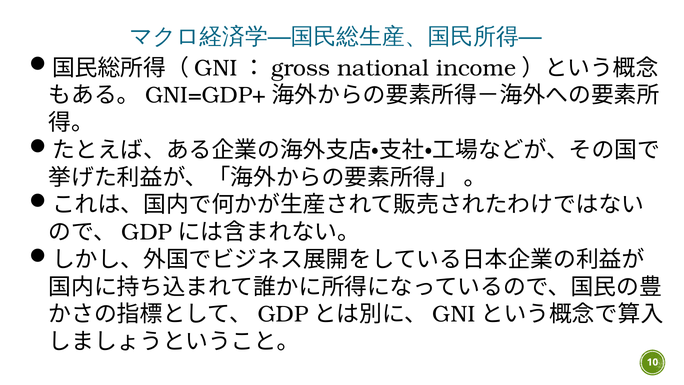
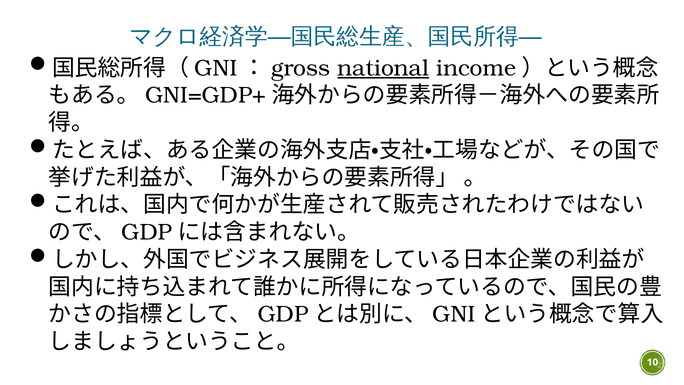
national underline: none -> present (383, 68)
